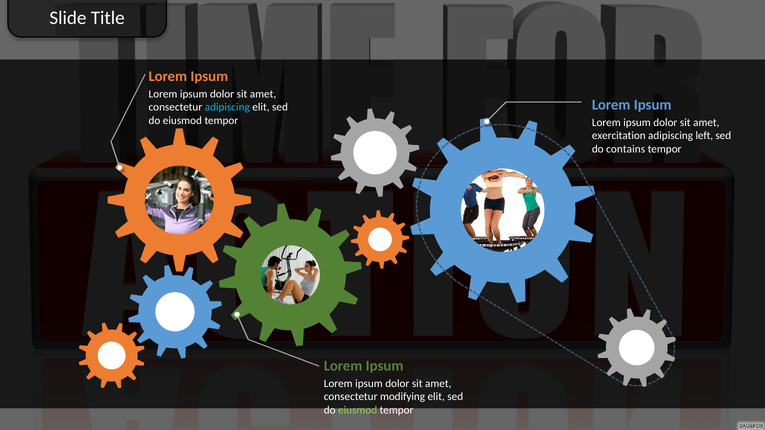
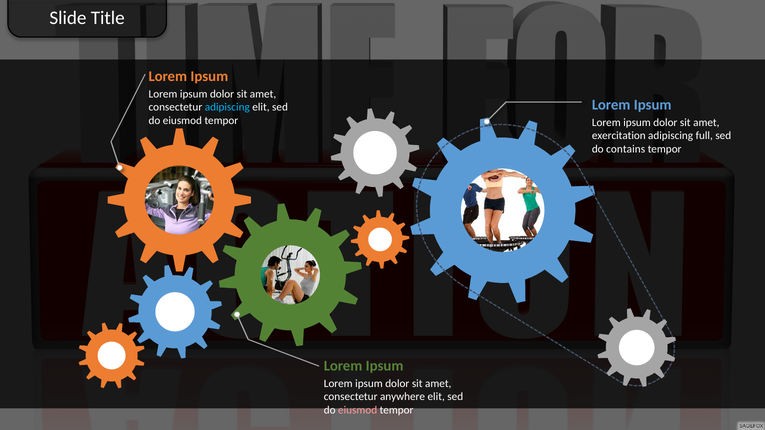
left: left -> full (704, 136)
modifying: modifying -> anywhere (403, 397)
eiusmod colour: light green -> pink (358, 410)
